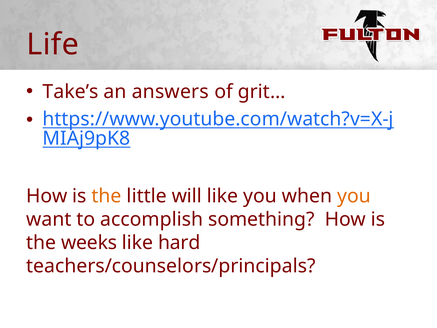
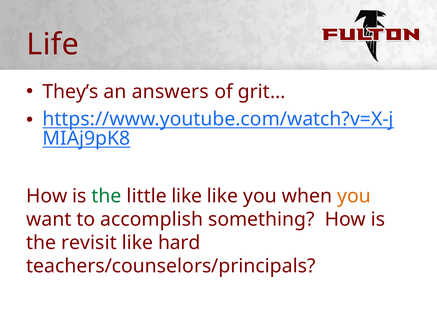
Take’s: Take’s -> They’s (71, 92)
the colour: orange -> green (107, 196)
little will: will -> like (187, 196)
weeks: weeks -> revisit (89, 242)
